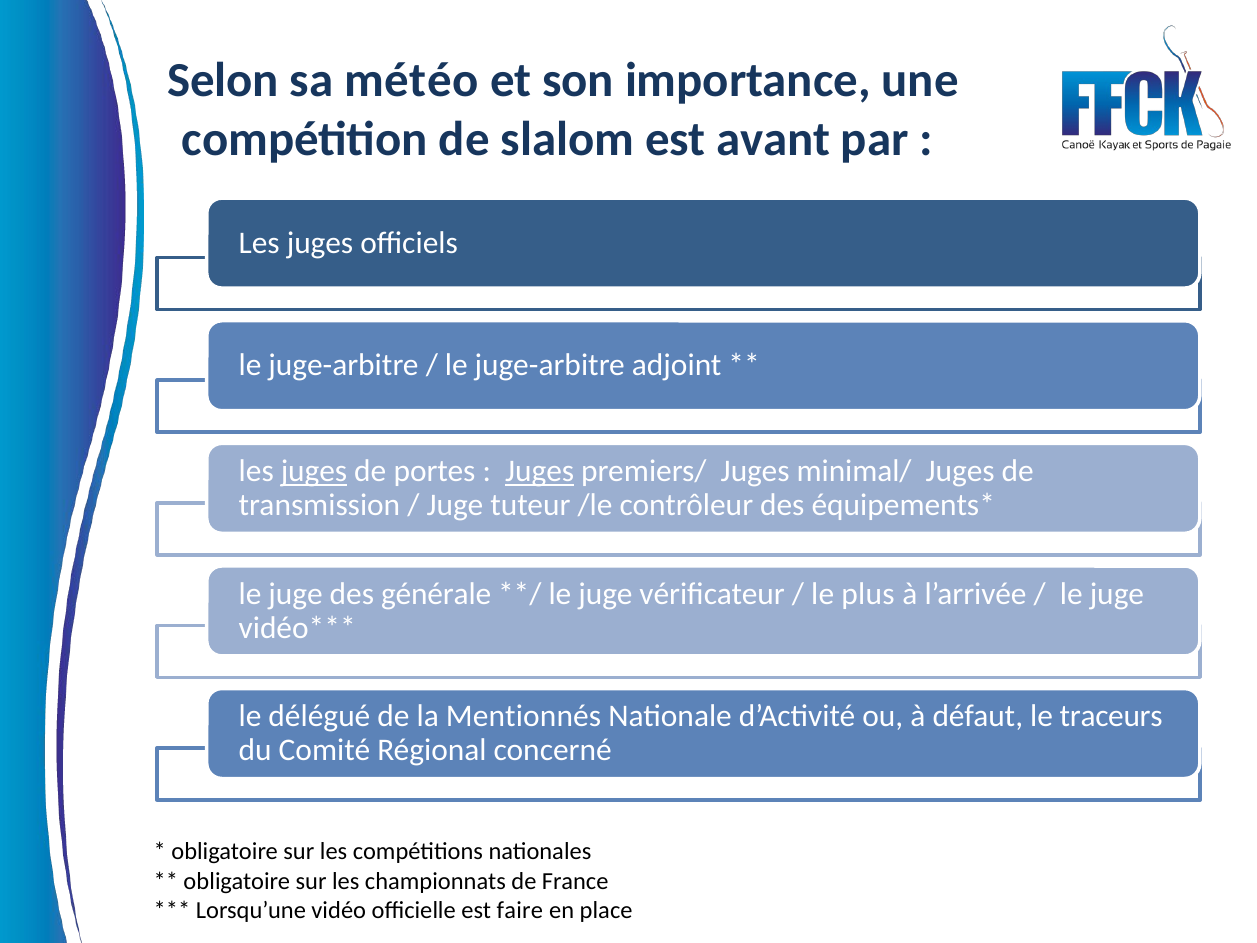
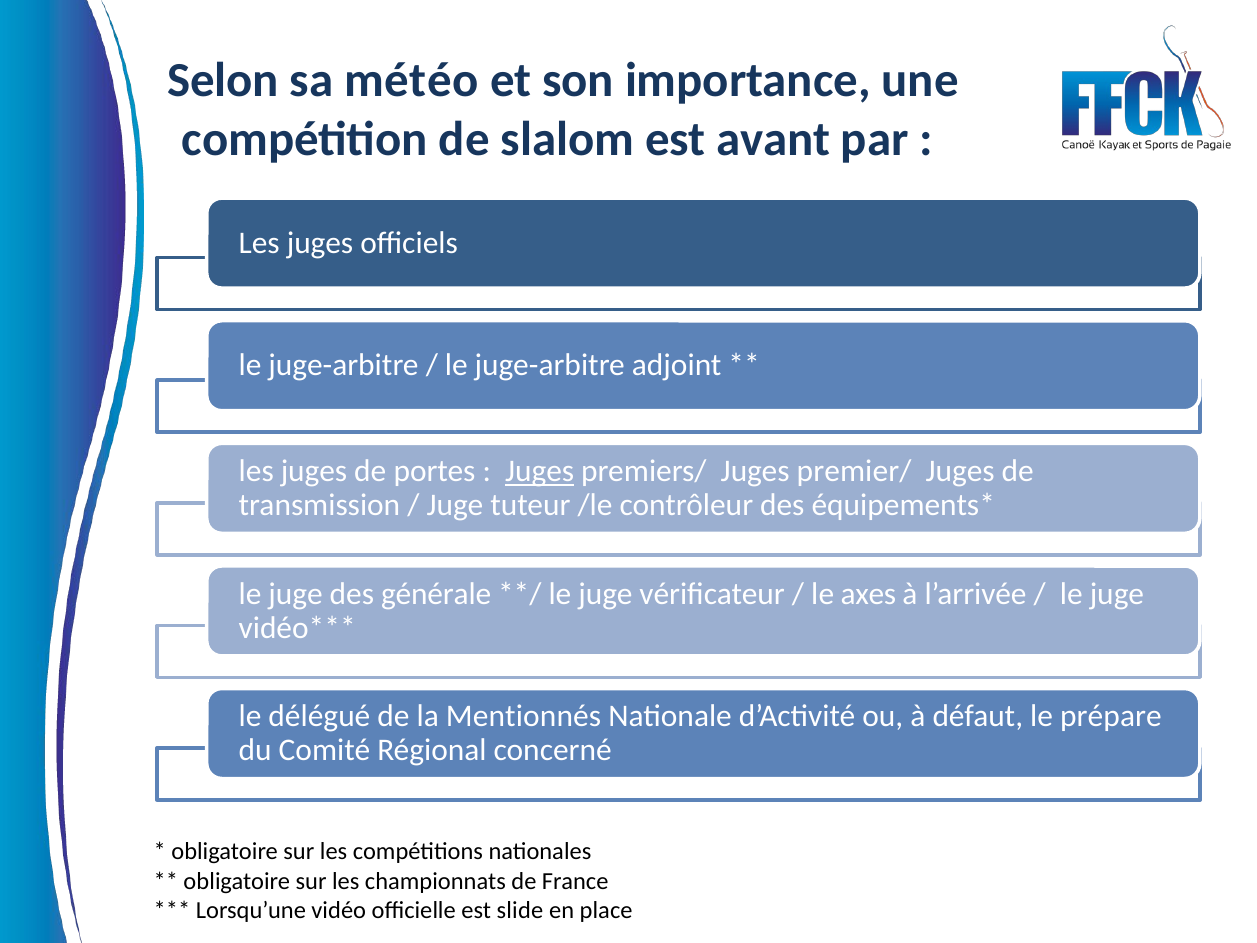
juges underline: present -> none (314, 471)
minimal/: minimal/ -> premier/ (854, 471)
plus: plus -> axes (868, 594)
traceurs: traceurs -> prépare (1111, 716)
faire: faire -> slide (520, 910)
